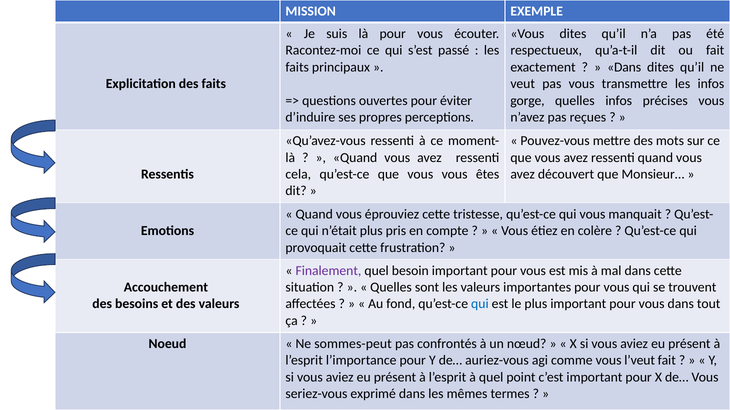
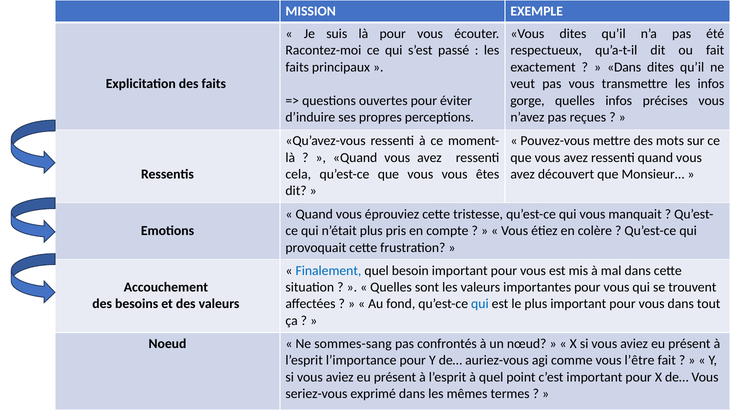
Finalement colour: purple -> blue (328, 271)
sommes-peut: sommes-peut -> sommes-sang (353, 344)
l’veut: l’veut -> l’être (640, 361)
